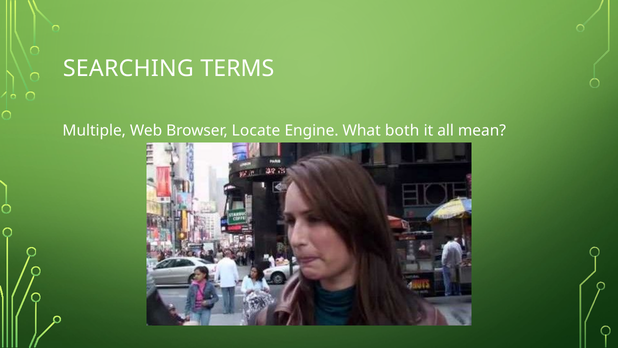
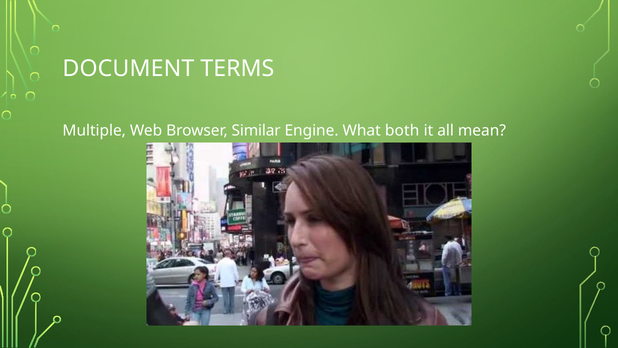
SEARCHING: SEARCHING -> DOCUMENT (128, 69)
Locate: Locate -> Similar (256, 130)
